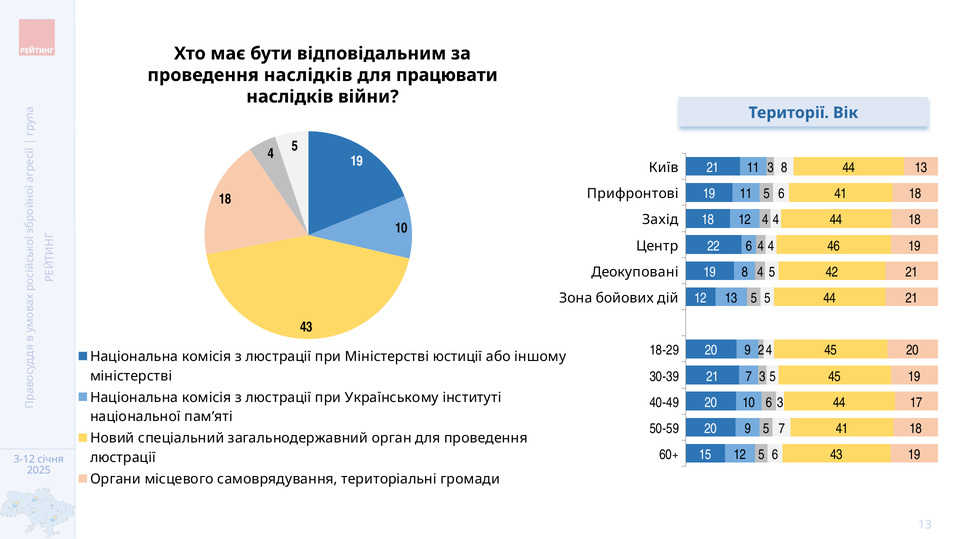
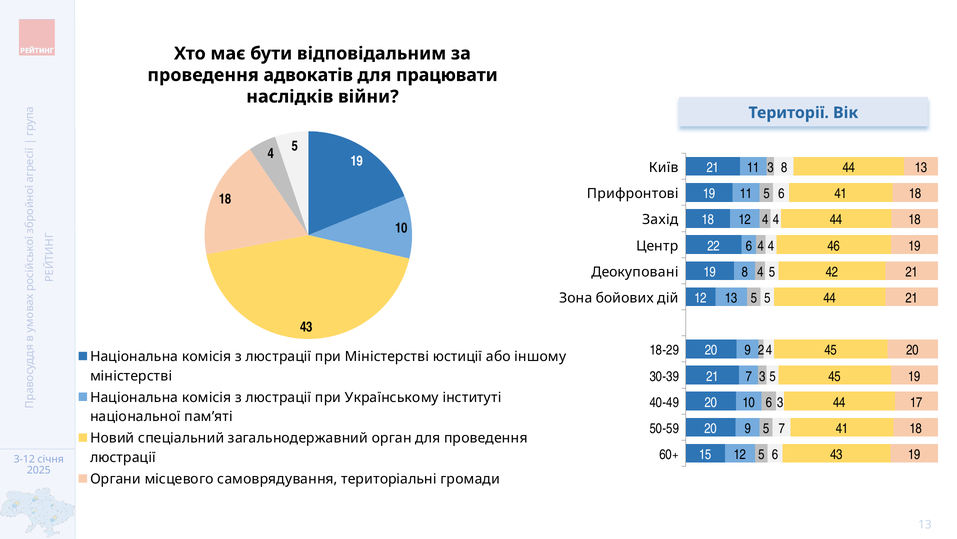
проведення наслідків: наслідків -> адвокатів (308, 75)
